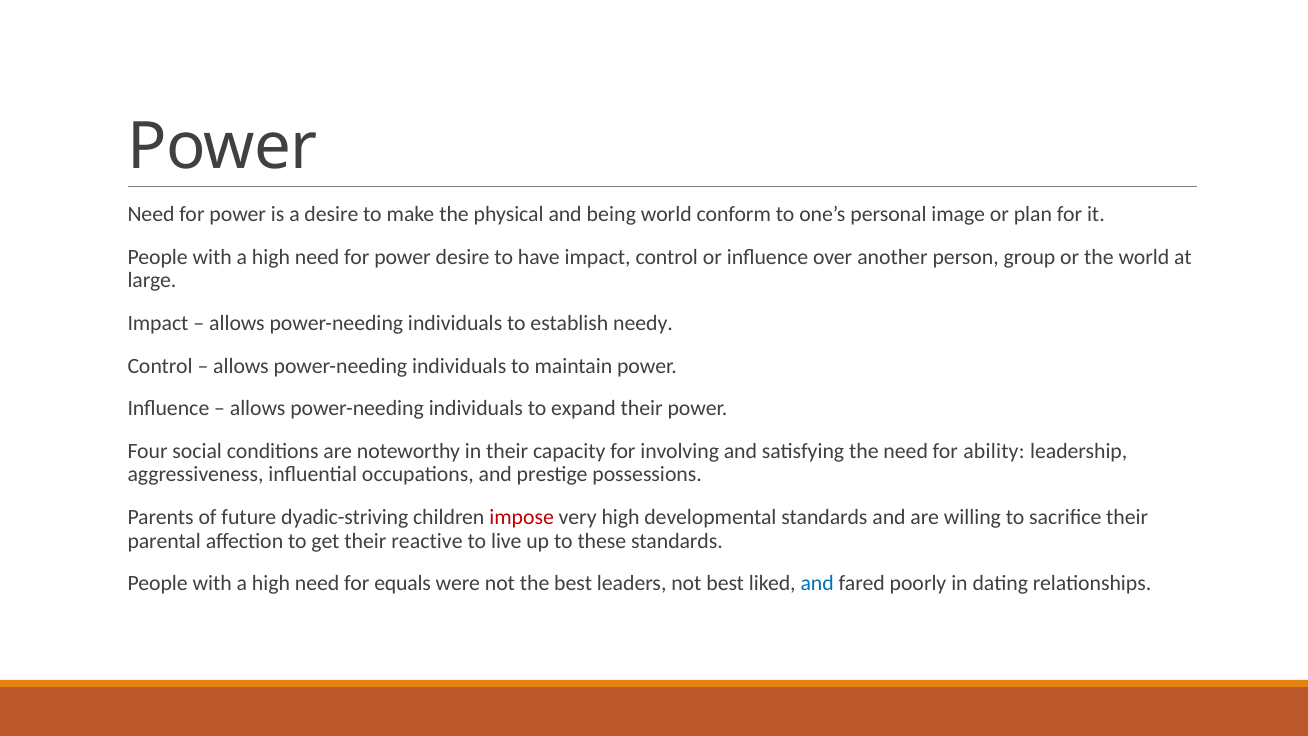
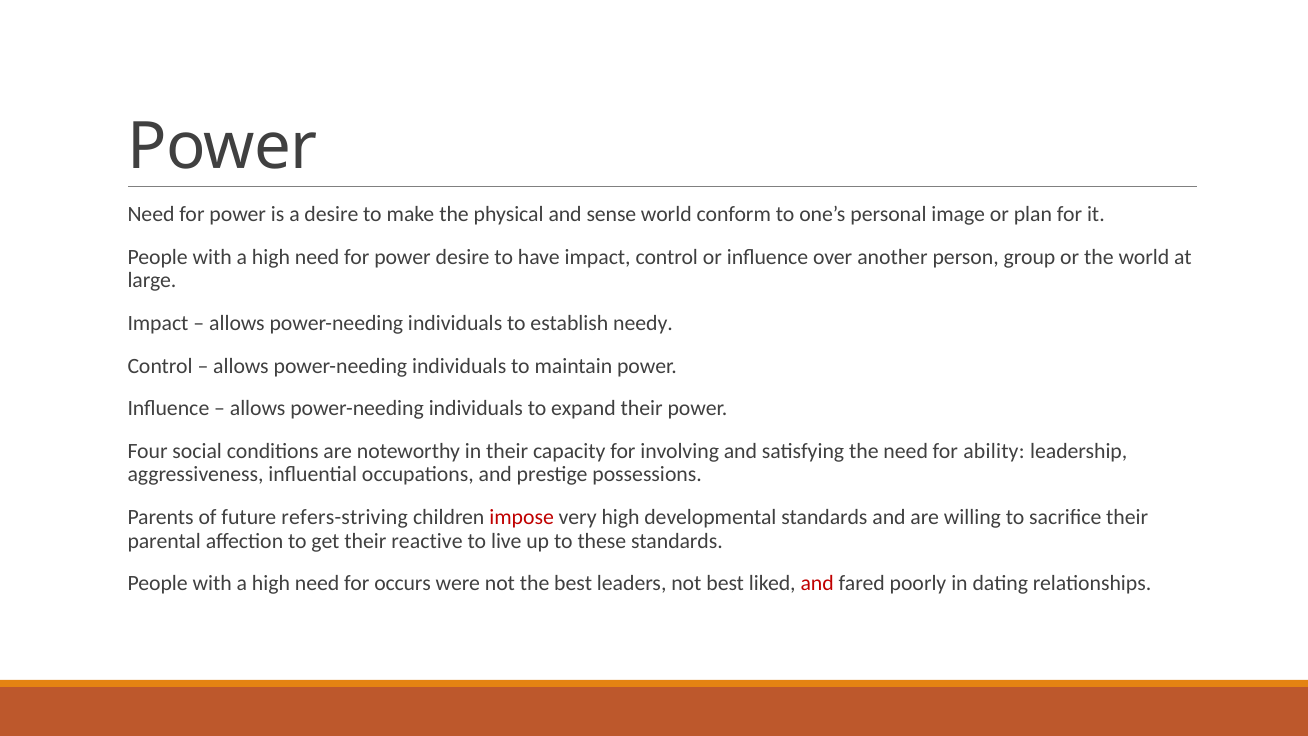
being: being -> sense (611, 215)
dyadic-striving: dyadic-striving -> refers-striving (345, 517)
equals: equals -> occurs (403, 583)
and colour: blue -> red (817, 583)
